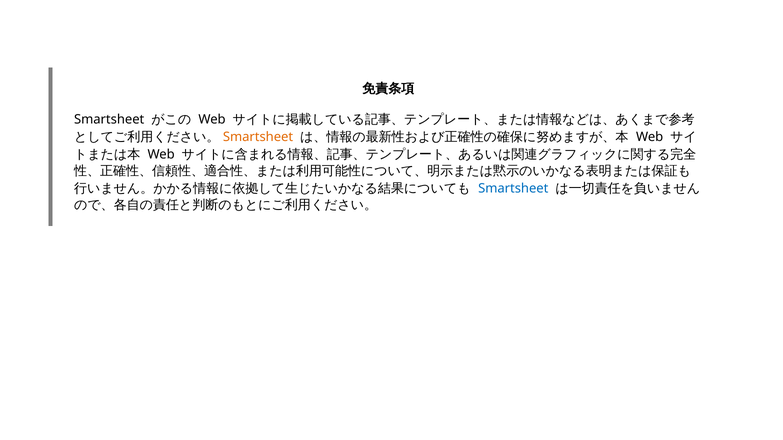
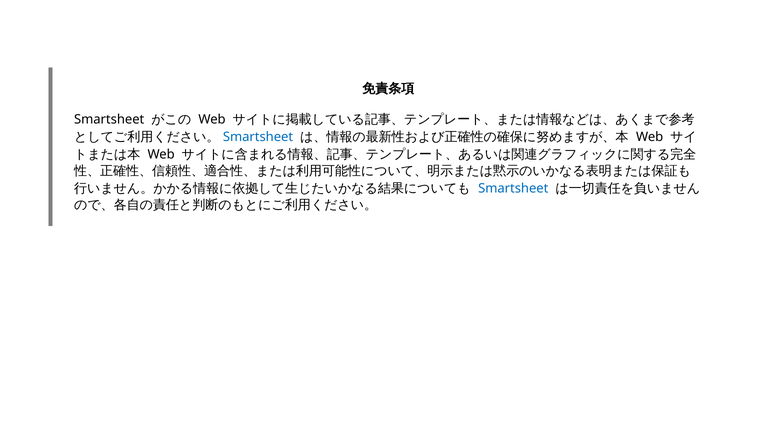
Smartsheet colour: orange -> blue (258, 137)
